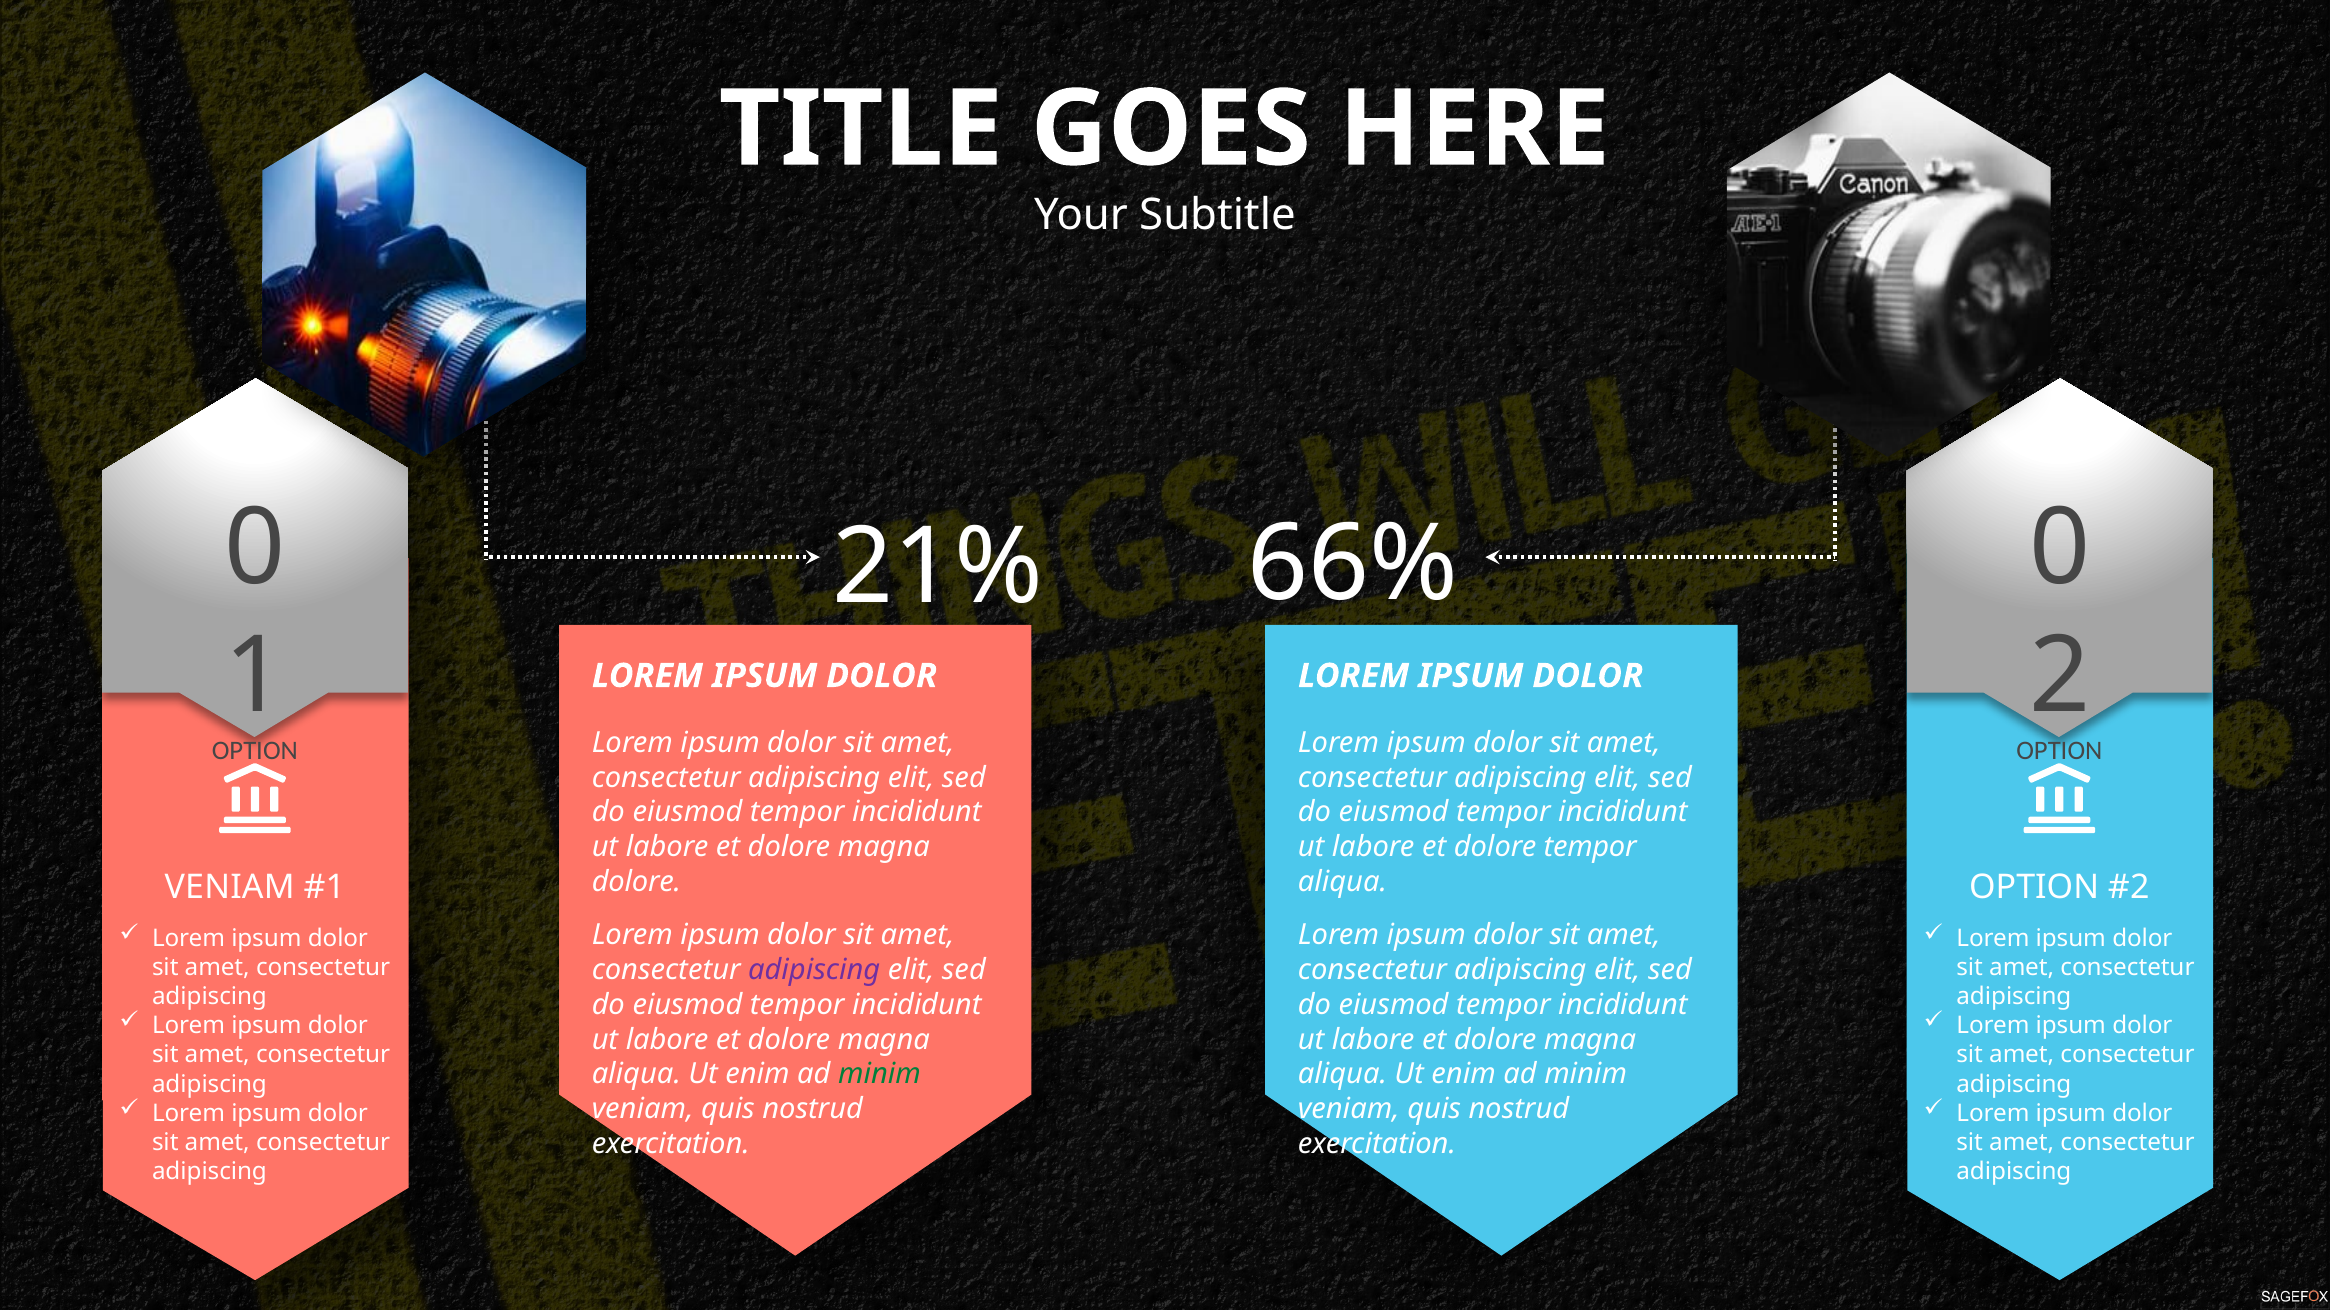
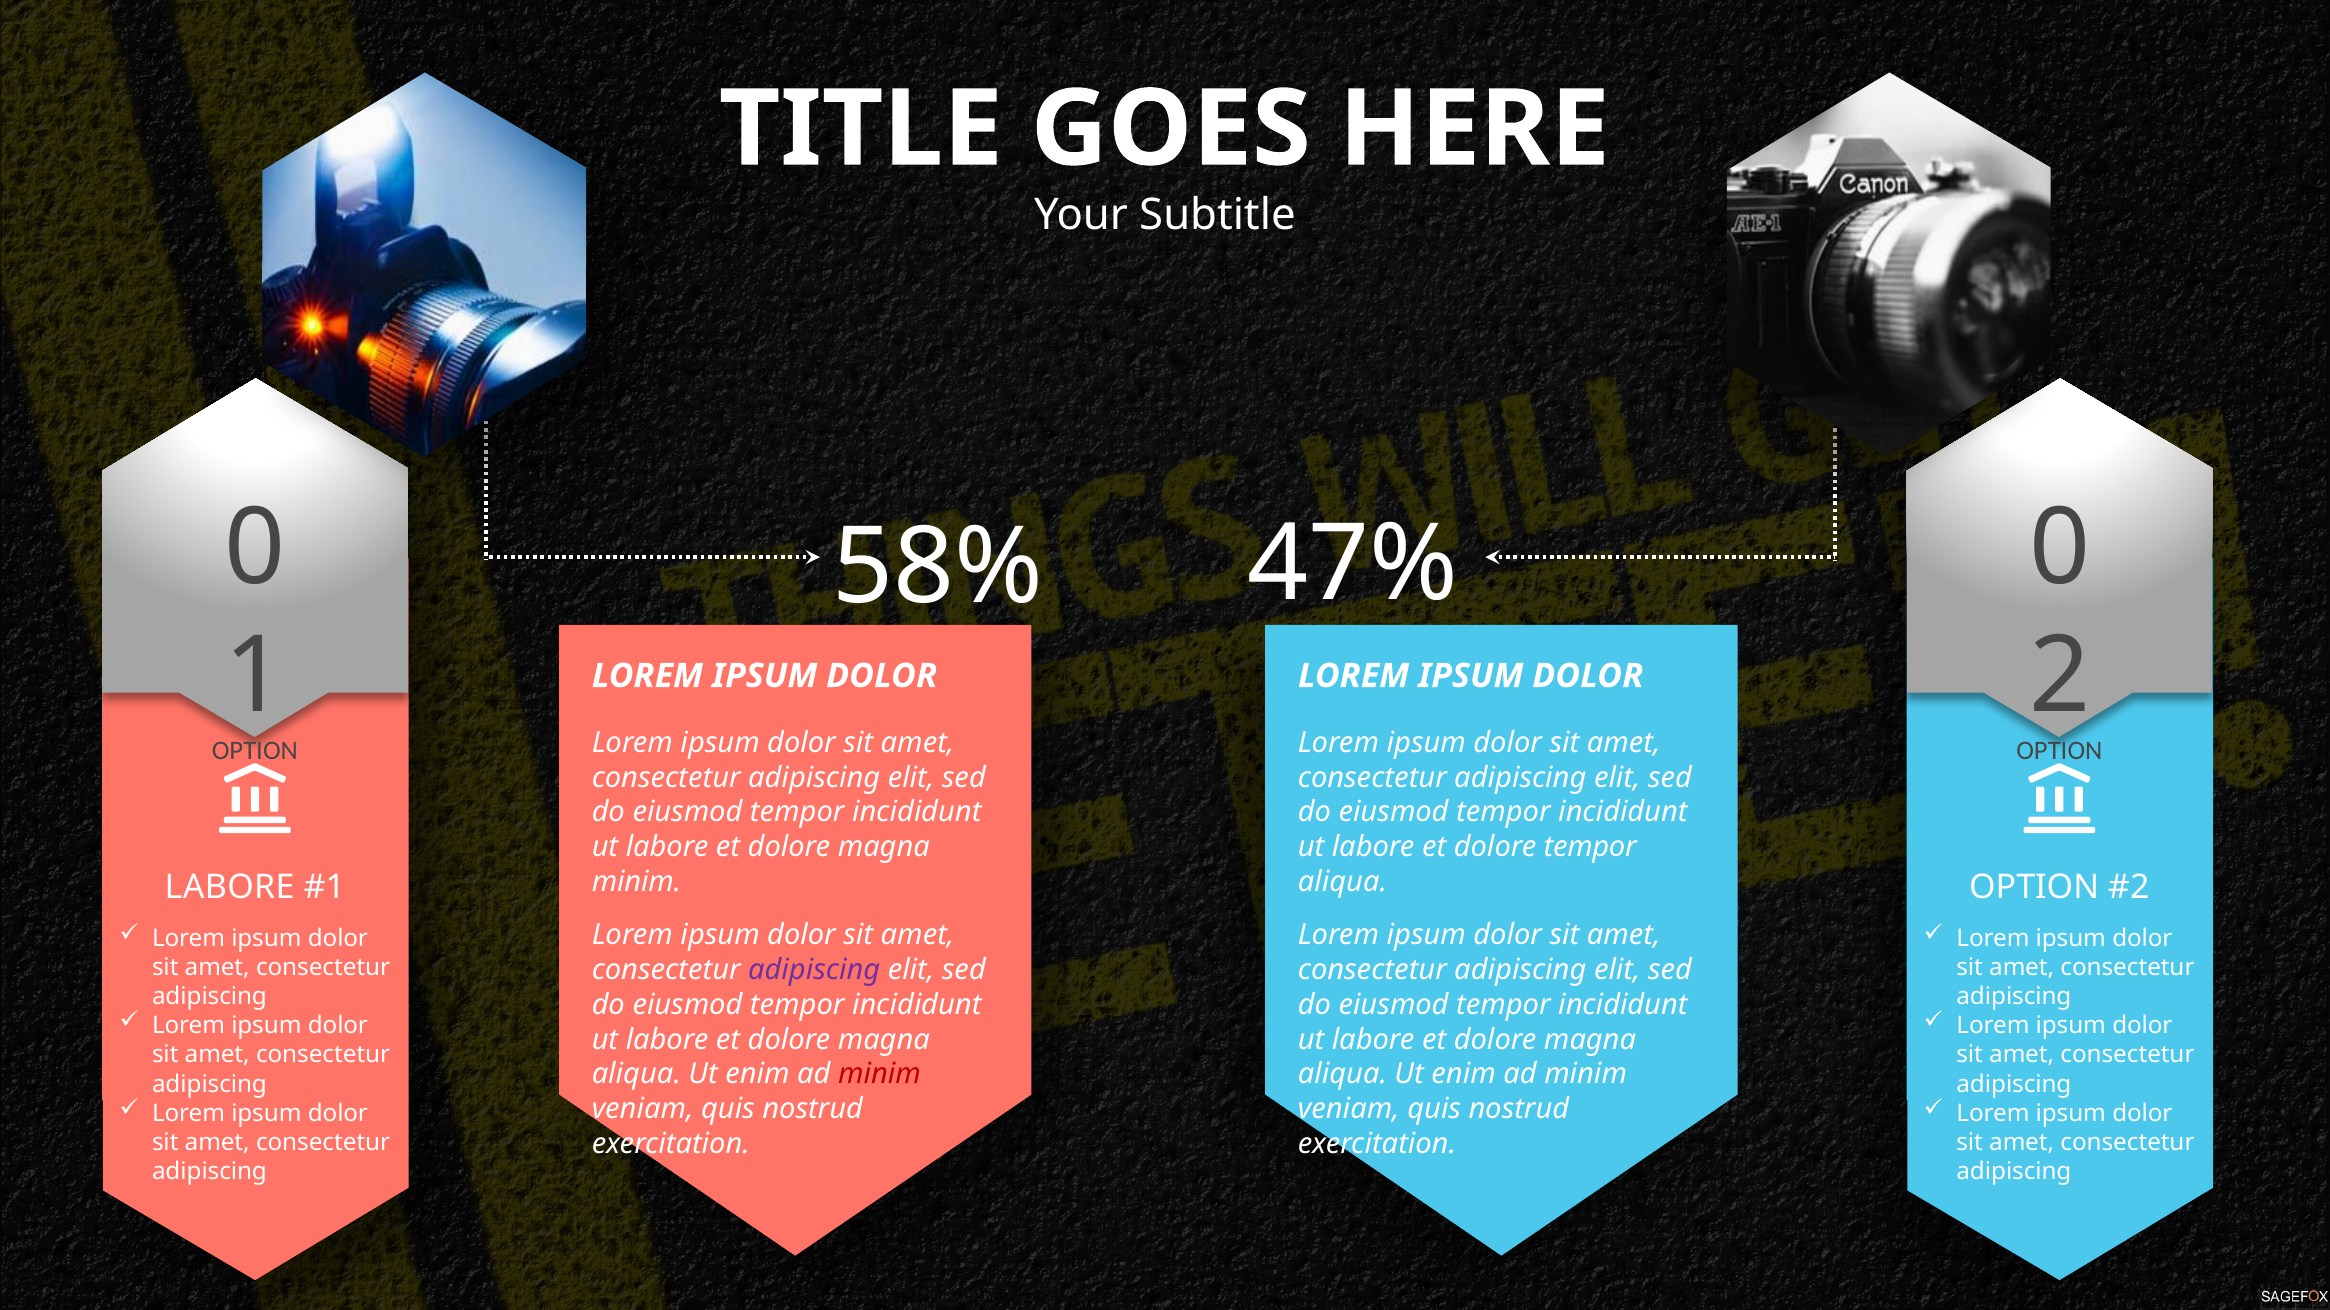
66%: 66% -> 47% (1353, 564)
21%: 21% -> 58% (938, 567)
dolore: dolore -> minim (636, 883)
VENIAM: VENIAM -> LABORE (230, 888)
minim colour: green -> red (879, 1075)
